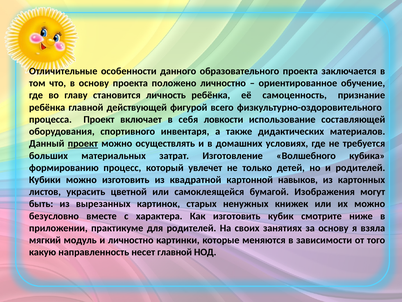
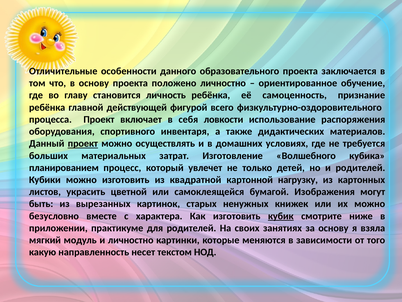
составляющей: составляющей -> распоряжения (353, 119)
формированию: формированию -> планированием (64, 167)
навыков: навыков -> нагрузку (298, 180)
кубик underline: none -> present (281, 216)
несет главной: главной -> текстом (175, 252)
